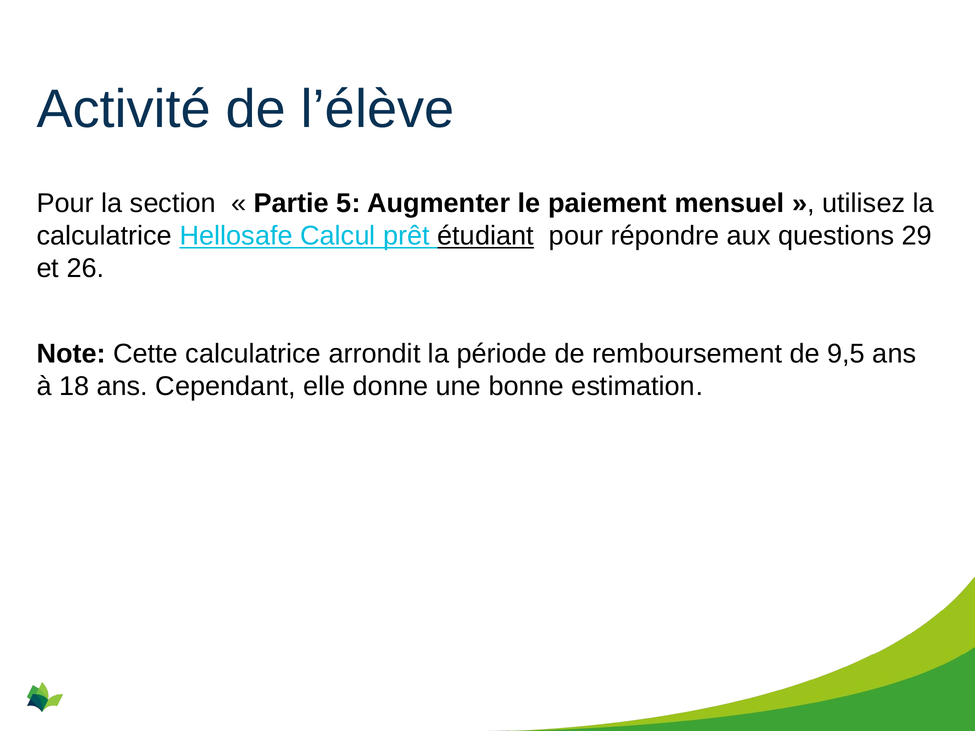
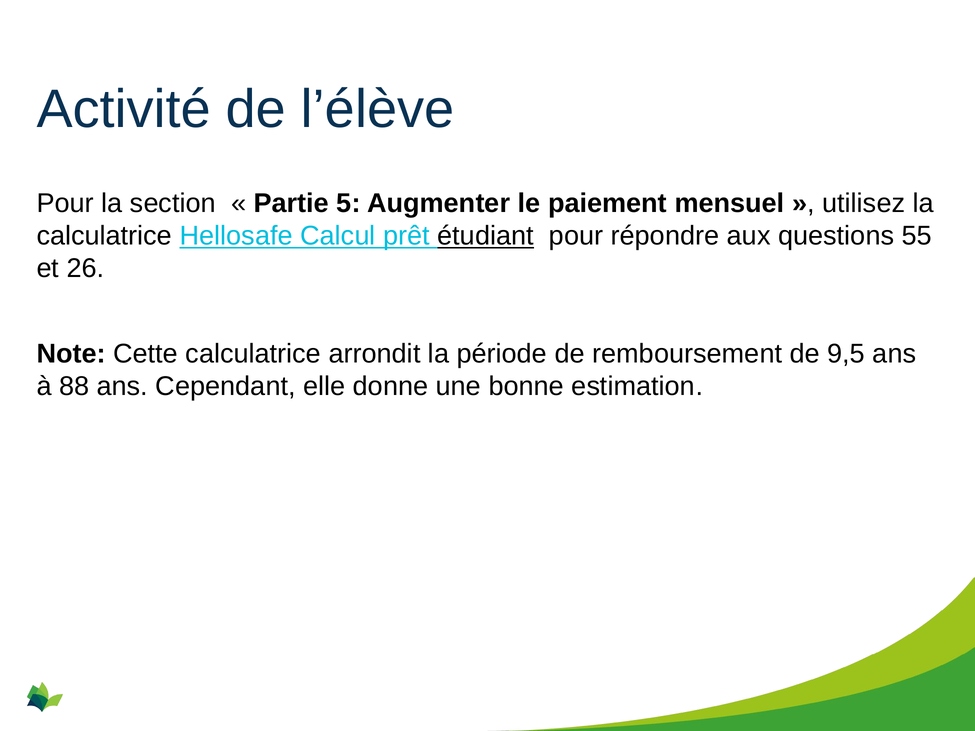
29: 29 -> 55 (917, 236)
18: 18 -> 88 (74, 386)
